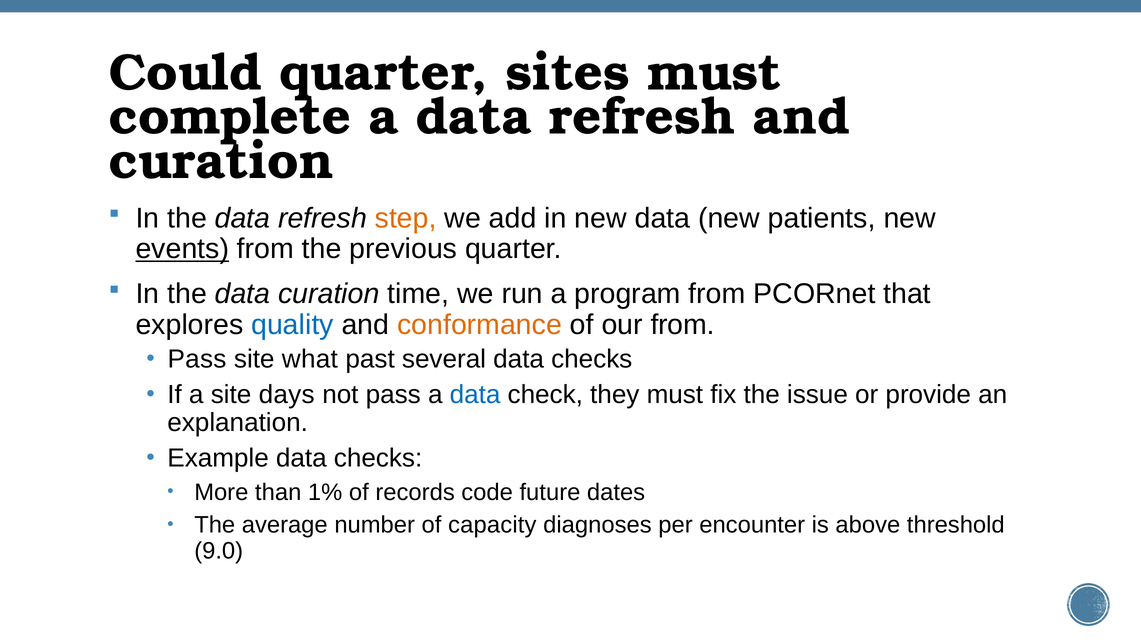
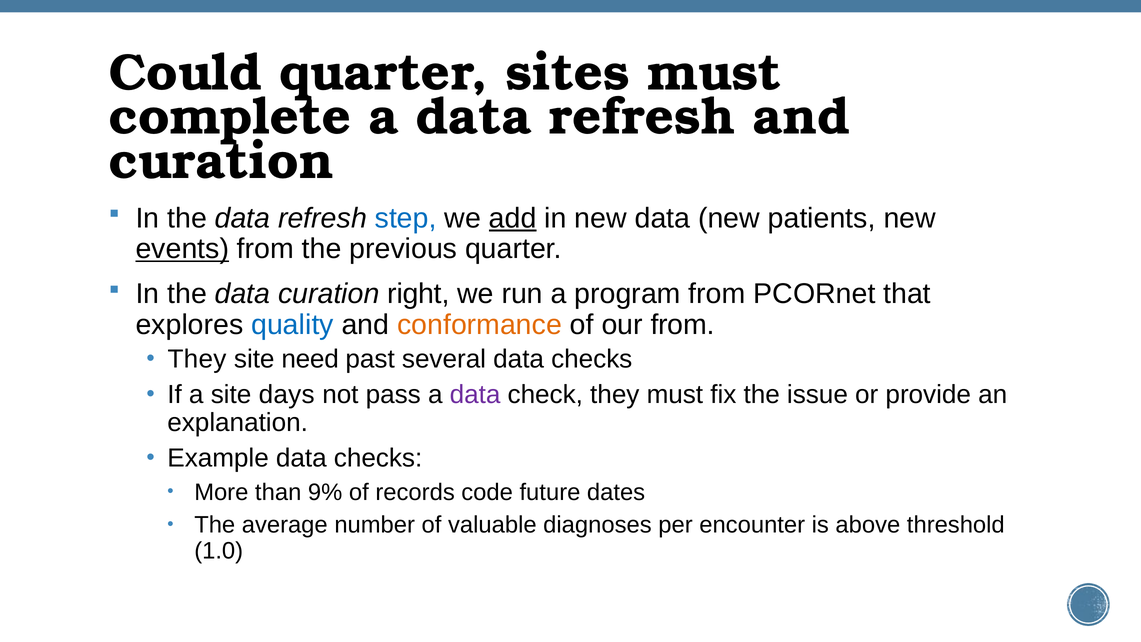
step colour: orange -> blue (406, 218)
add underline: none -> present (513, 218)
time: time -> right (419, 294)
Pass: Pass -> They (197, 359)
what: what -> need (310, 359)
data colour: blue -> purple (475, 394)
1%: 1% -> 9% (325, 492)
capacity: capacity -> valuable (492, 525)
9.0: 9.0 -> 1.0 (219, 551)
